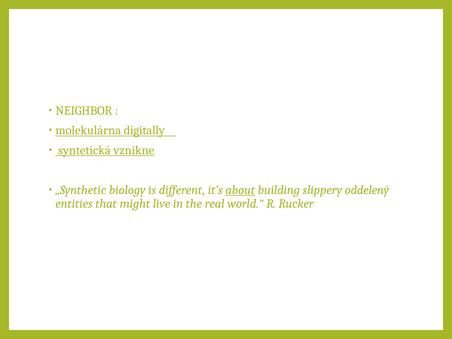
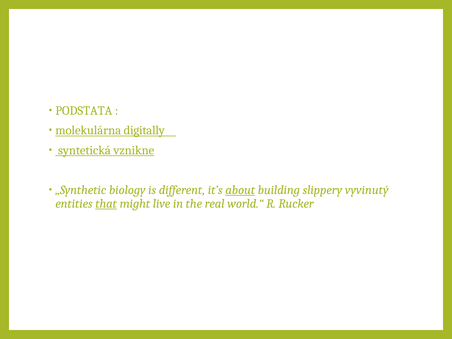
NEIGHBOR: NEIGHBOR -> PODSTATA (84, 111)
oddelený: oddelený -> vyvinutý (367, 190)
that underline: none -> present (106, 204)
